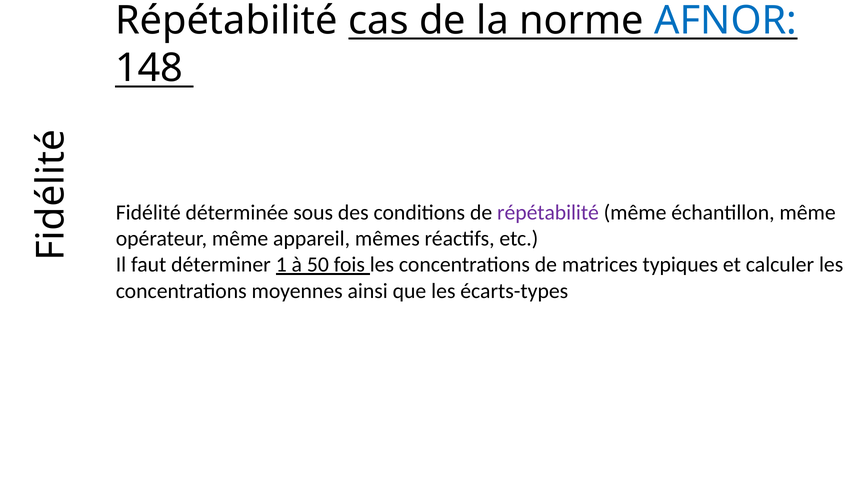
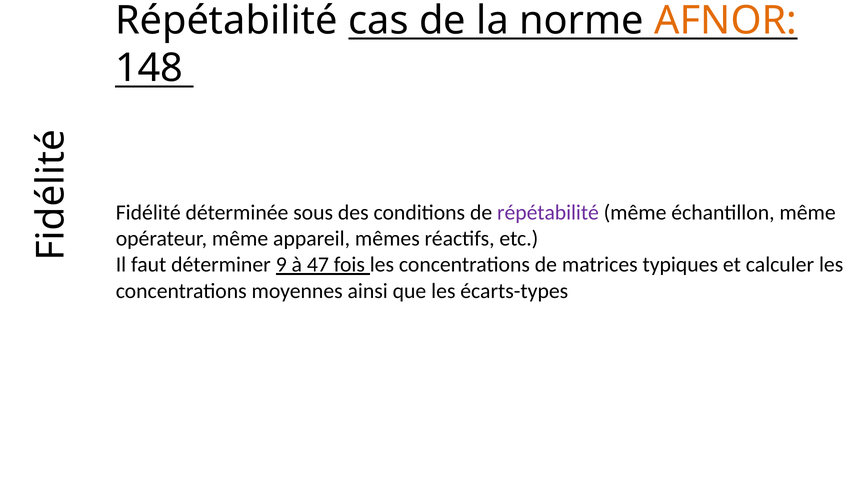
AFNOR colour: blue -> orange (726, 20)
1: 1 -> 9 (281, 265)
50: 50 -> 47 (318, 265)
